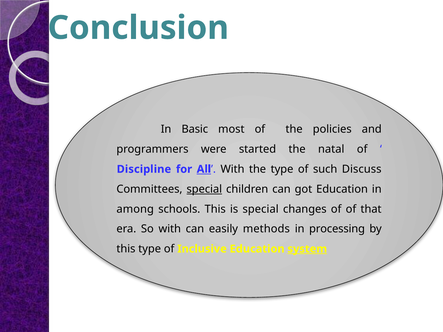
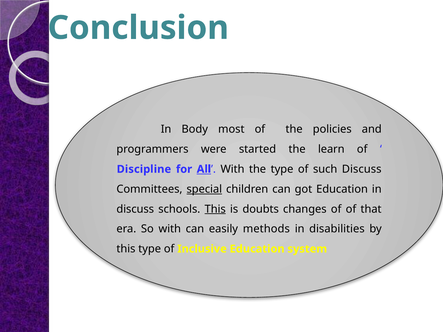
Basic: Basic -> Body (195, 129)
natal: natal -> learn (331, 149)
among: among -> discuss (135, 209)
This underline: none -> present (215, 209)
is special: special -> doubts (261, 209)
processing: processing -> disabilities (337, 229)
system underline: present -> none (307, 249)
